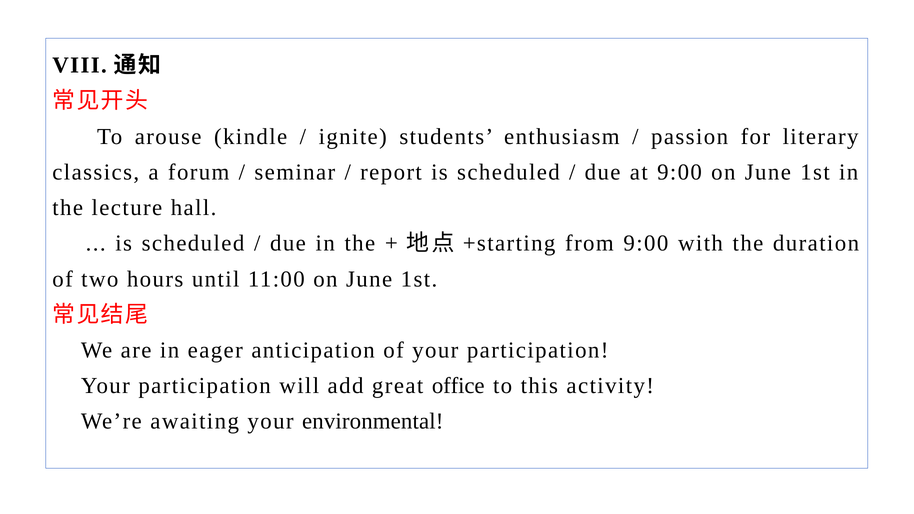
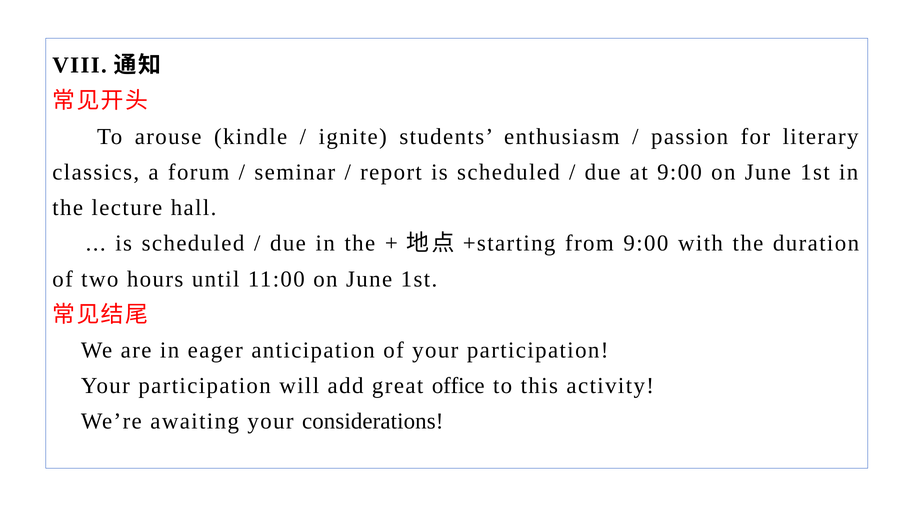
environmental: environmental -> considerations (373, 422)
